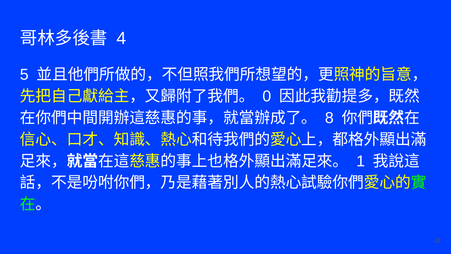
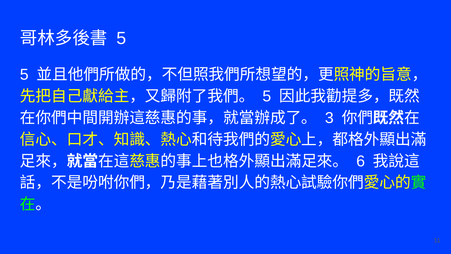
4: 4 -> 5 (121, 38)
0: 0 -> 5 (267, 96)
8: 8 -> 3 (329, 118)
1: 1 -> 6 (361, 161)
